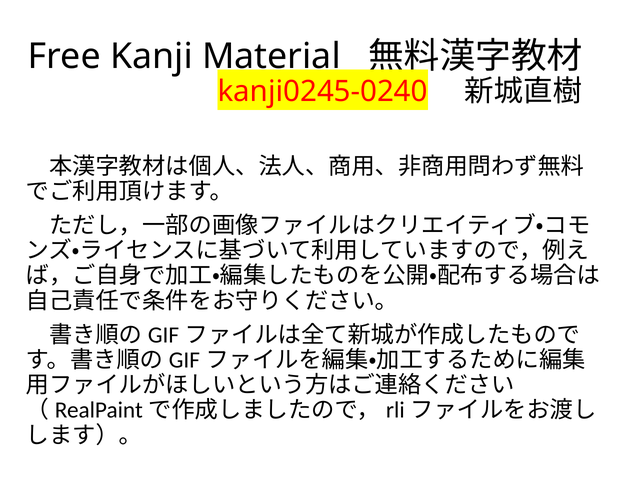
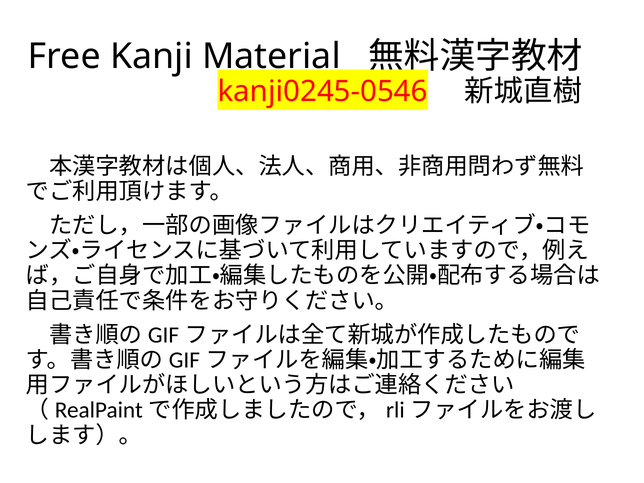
kanji0245-0240: kanji0245-0240 -> kanji0245-0546 (323, 92)
